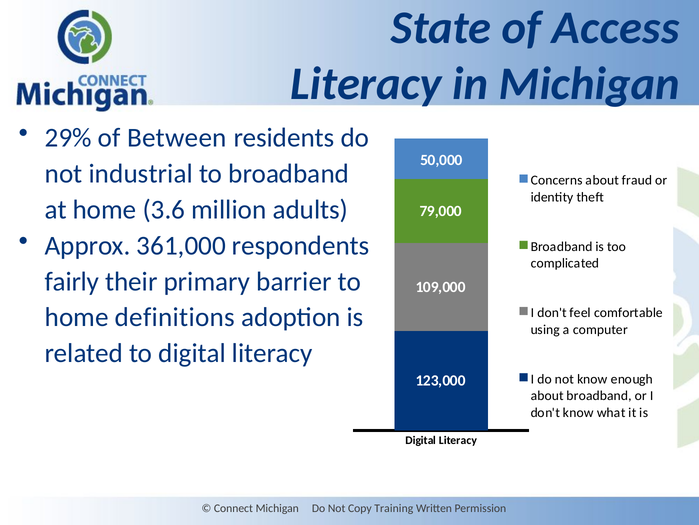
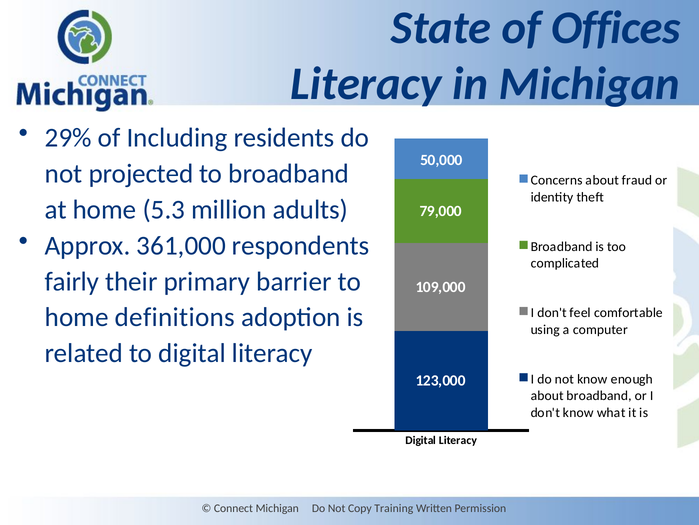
Access: Access -> Offices (616, 28)
Between: Between -> Including (177, 138)
industrial: industrial -> projected (141, 173)
3.6: 3.6 -> 5.3 (164, 209)
